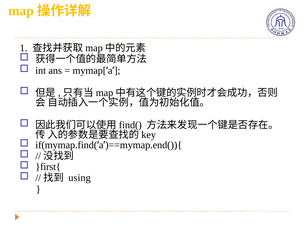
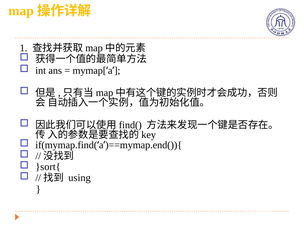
}first{: }first{ -> }sort{ (48, 167)
